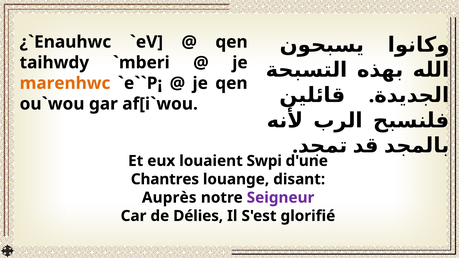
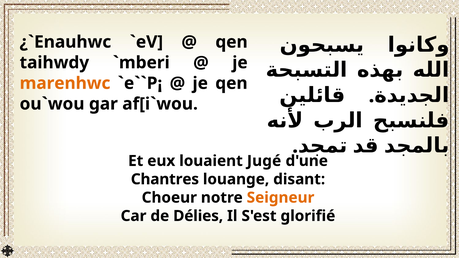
Swpi: Swpi -> Jugé (264, 161)
Auprès: Auprès -> Choeur (169, 198)
Seigneur colour: purple -> orange (281, 198)
